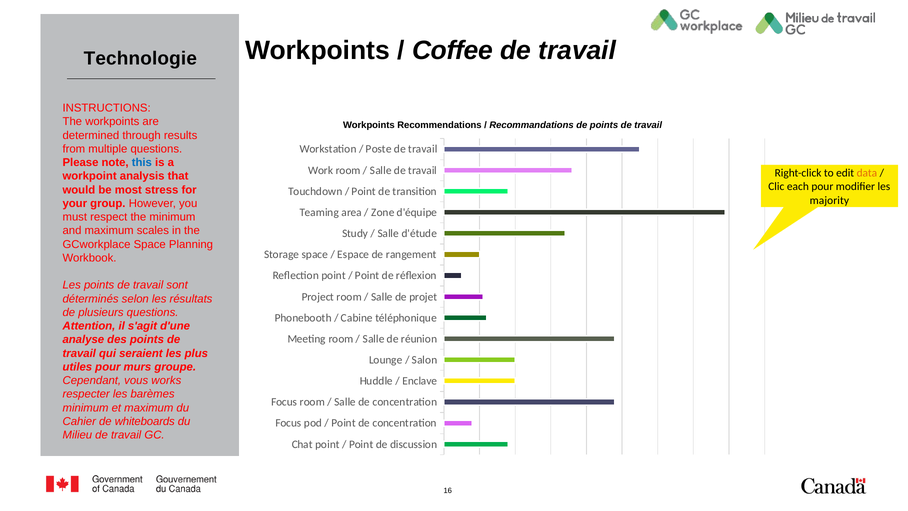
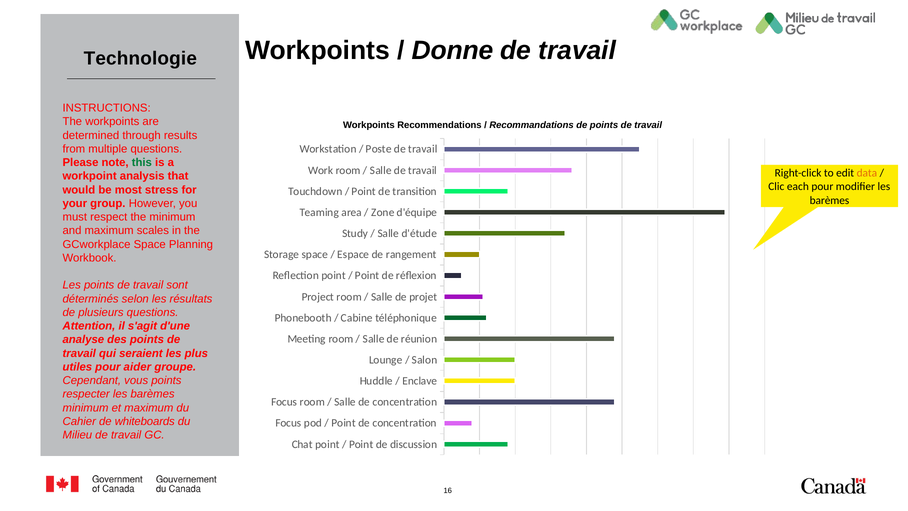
Coffee: Coffee -> Donne (453, 51)
this colour: blue -> green (142, 162)
majority: majority -> barèmes (829, 200)
murs: murs -> aider (137, 367)
vous works: works -> points (166, 380)
